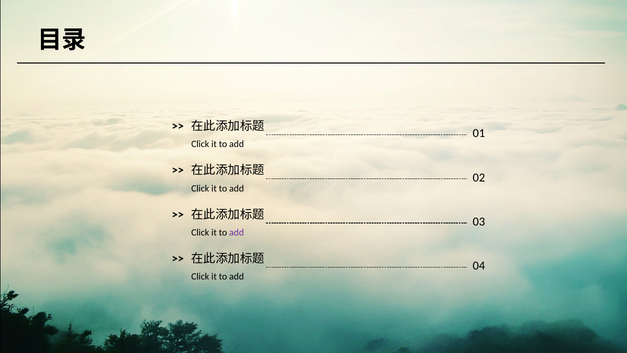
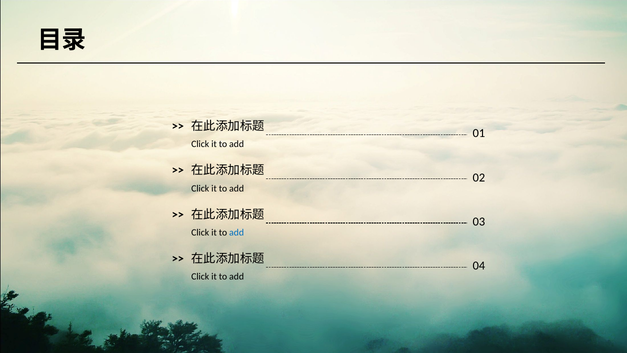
add colour: purple -> blue (237, 232)
